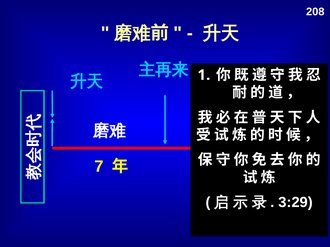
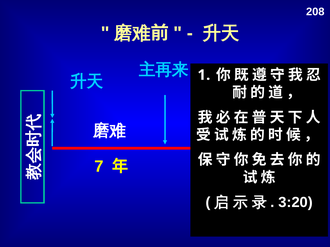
3:29: 3:29 -> 3:20 (296, 203)
